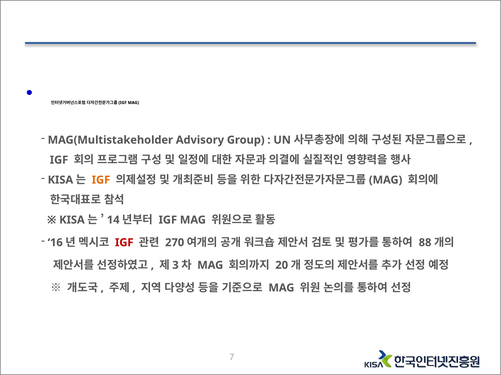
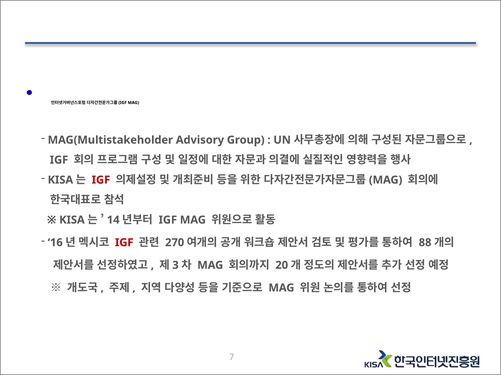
IGF colour: orange -> red (101, 180)
